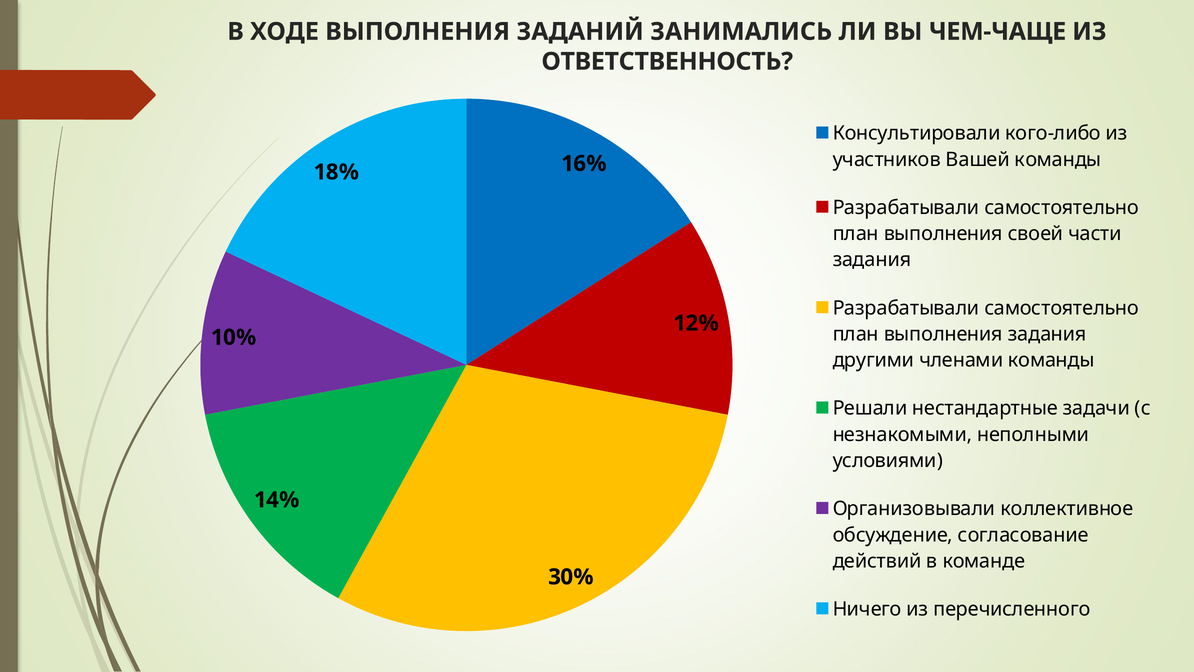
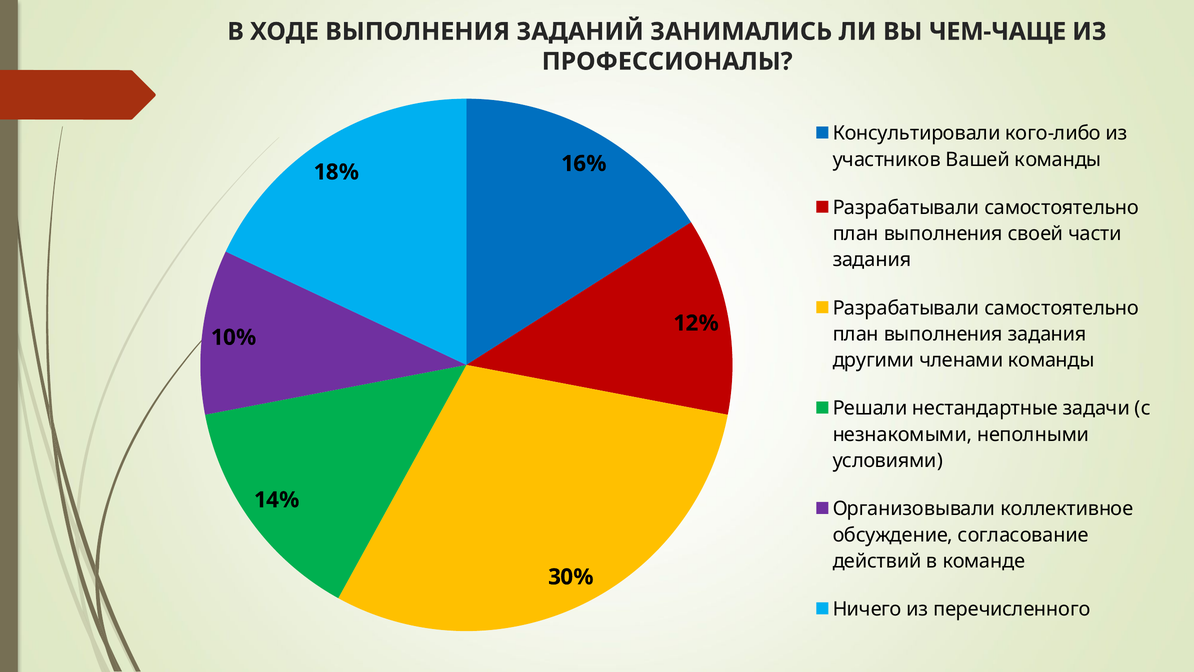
ОТВЕТСТВЕННОСТЬ: ОТВЕТСТВЕННОСТЬ -> ПРОФЕССИОНАЛЫ (667, 61)
